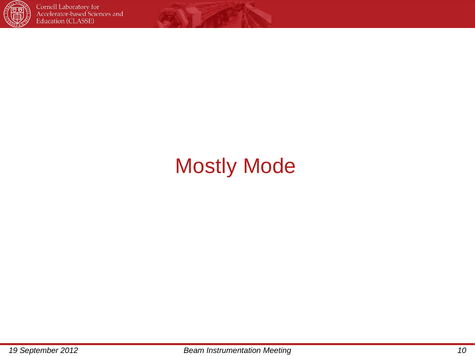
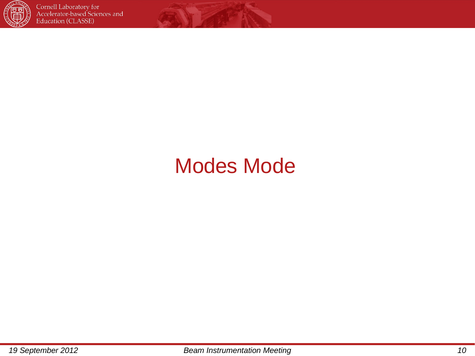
Mostly: Mostly -> Modes (206, 166)
